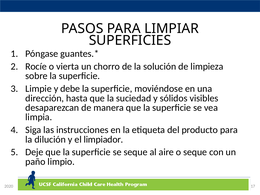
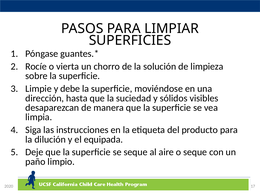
limpiador: limpiador -> equipada (103, 139)
